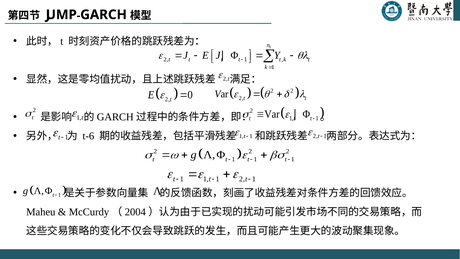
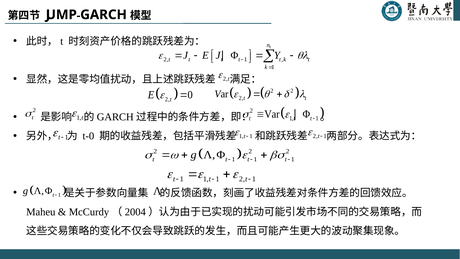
t-6: t-6 -> t-0 (88, 136)
